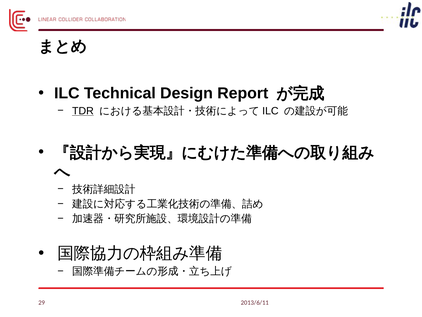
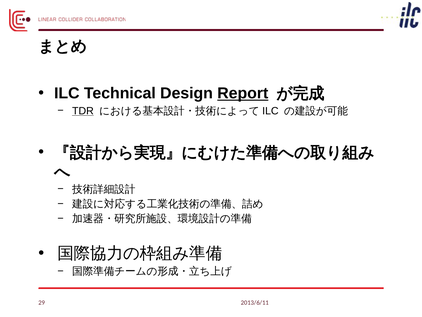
Report underline: none -> present (243, 93)
